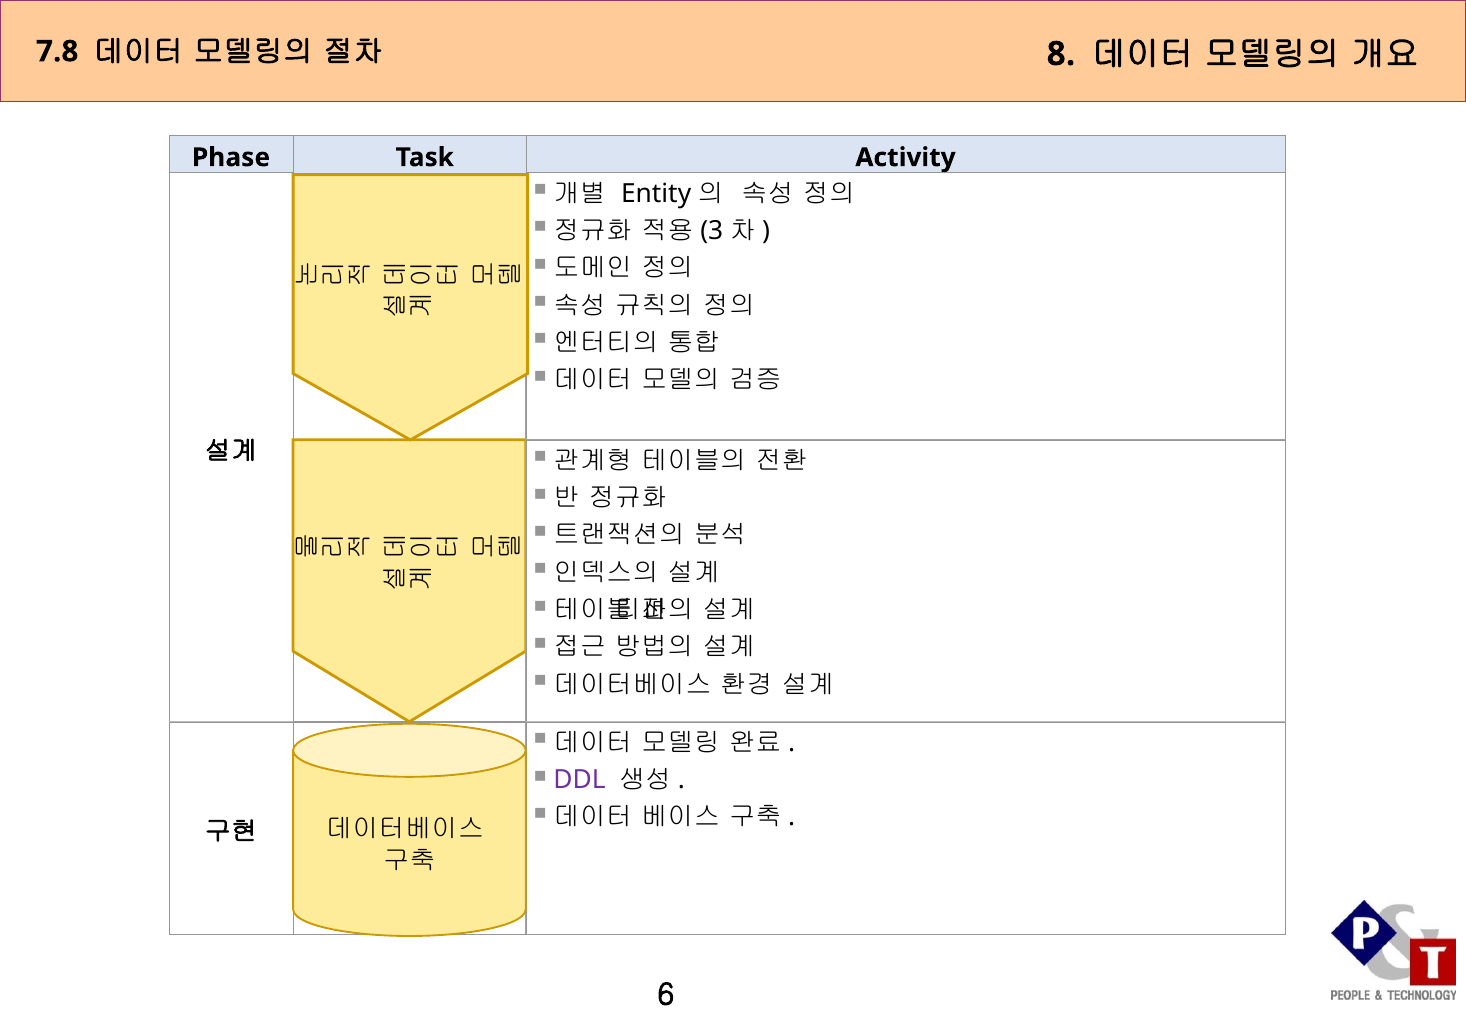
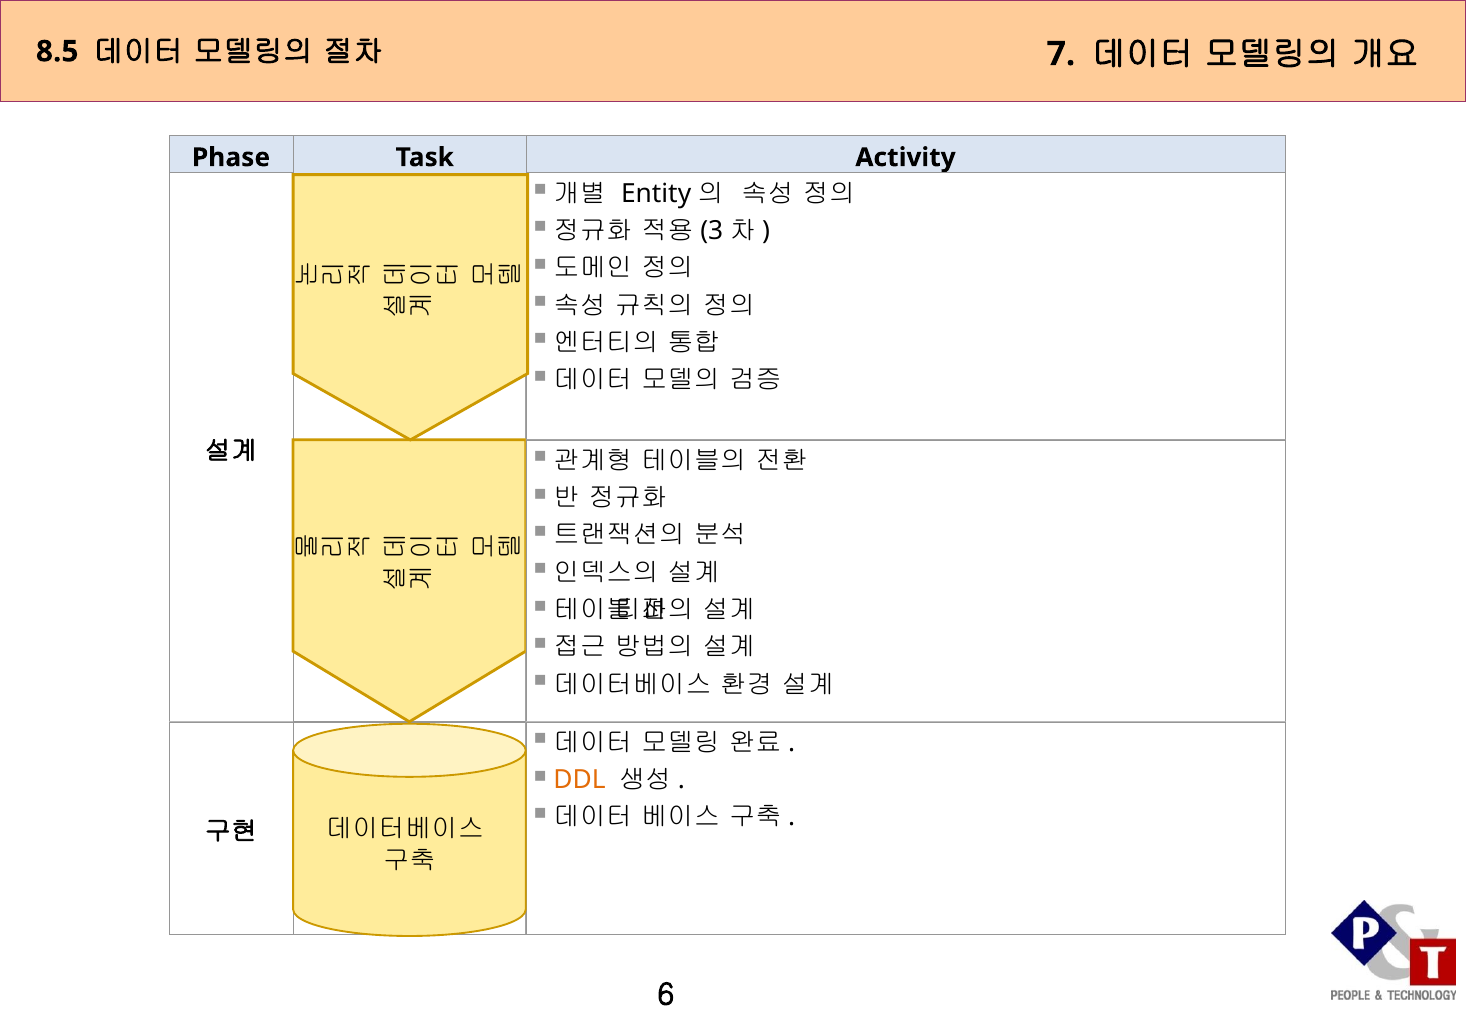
7.8: 7.8 -> 8.5 (57, 51)
8: 8 -> 7 (1061, 54)
DDL colour: purple -> orange (580, 780)
